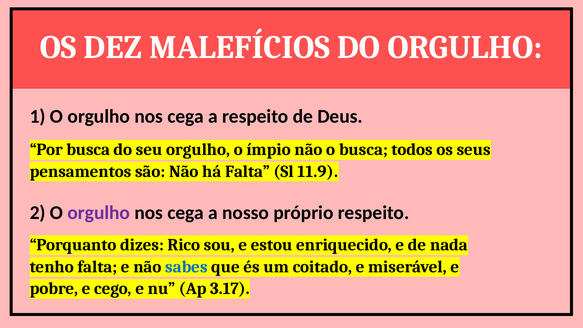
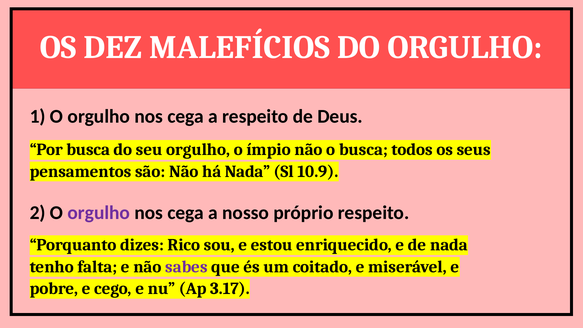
há Falta: Falta -> Nada (247, 171)
11.9: 11.9 -> 10.9 (318, 171)
sabes colour: blue -> purple (186, 267)
